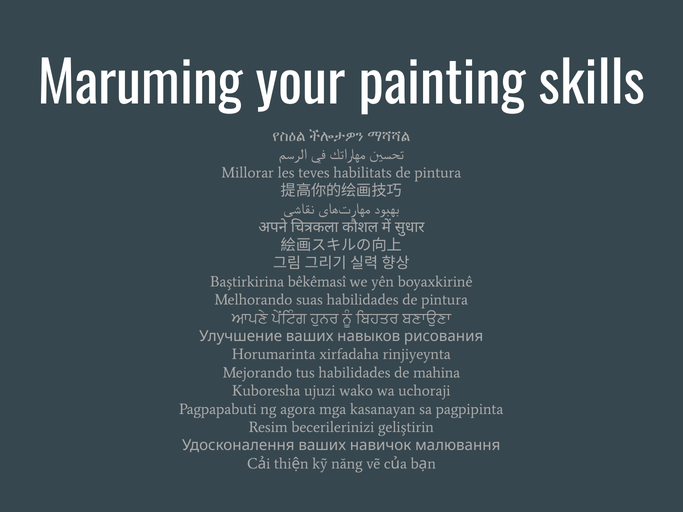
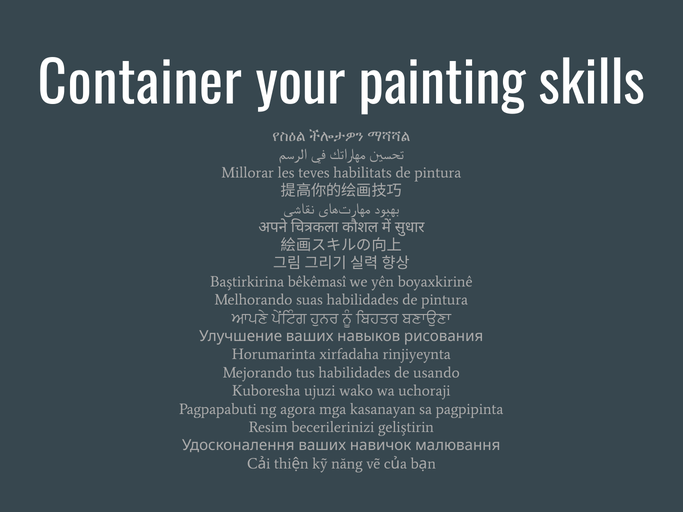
Maruming: Maruming -> Container (140, 85)
mahina: mahina -> usando (436, 373)
